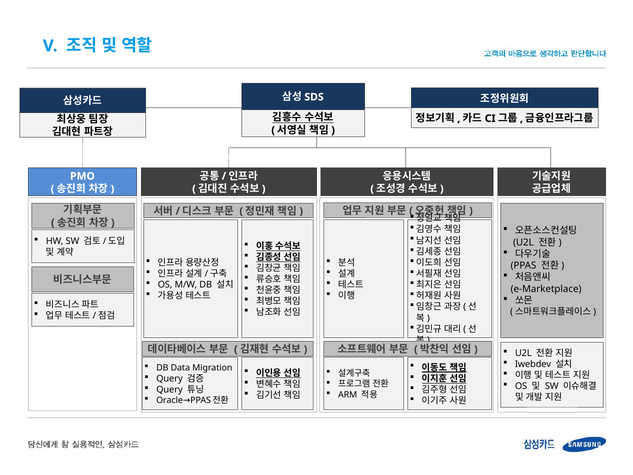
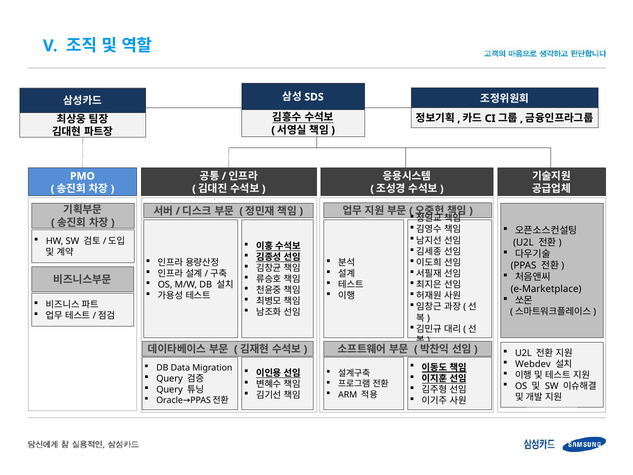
Iwebdev: Iwebdev -> Webdev (533, 364)
